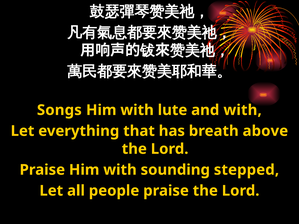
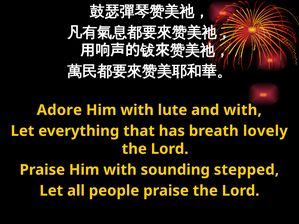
Songs: Songs -> Adore (59, 110)
above: above -> lovely (265, 131)
